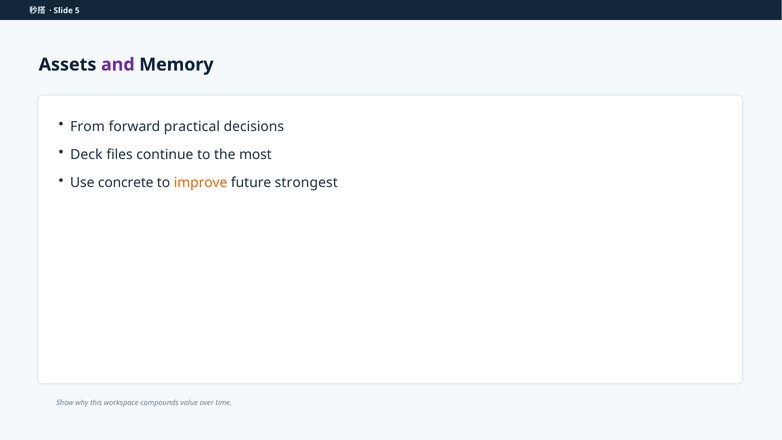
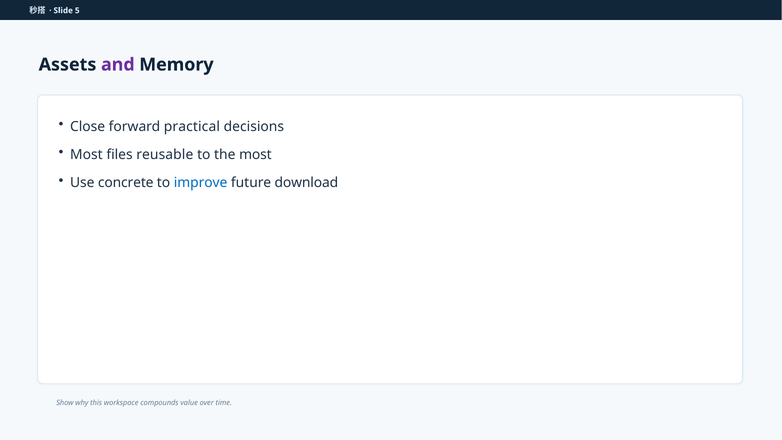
From: From -> Close (88, 127)
Deck: Deck -> Most (86, 155)
continue: continue -> reusable (165, 155)
improve colour: orange -> blue (201, 183)
strongest: strongest -> download (306, 183)
